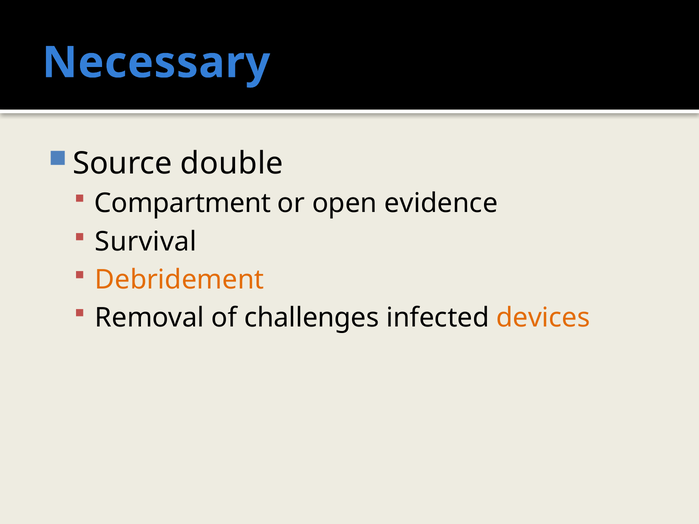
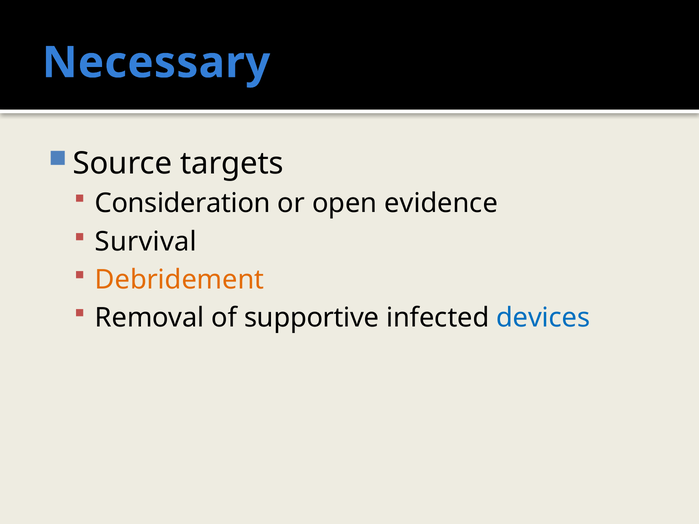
double: double -> targets (232, 163)
Compartment: Compartment -> Consideration (183, 204)
challenges: challenges -> supportive (312, 318)
devices colour: orange -> blue (543, 318)
